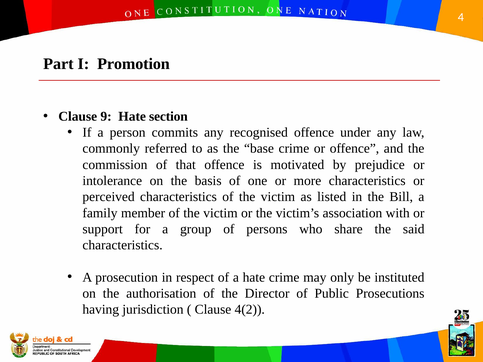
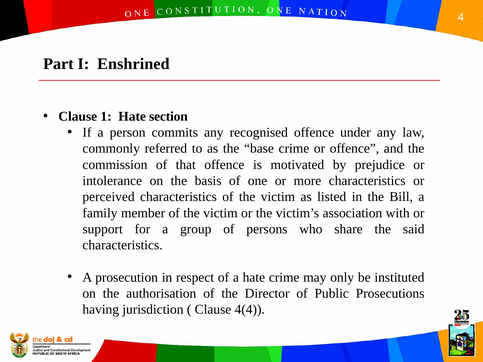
Promotion: Promotion -> Enshrined (133, 64)
9: 9 -> 1 (106, 116)
4(2: 4(2 -> 4(4 (250, 310)
